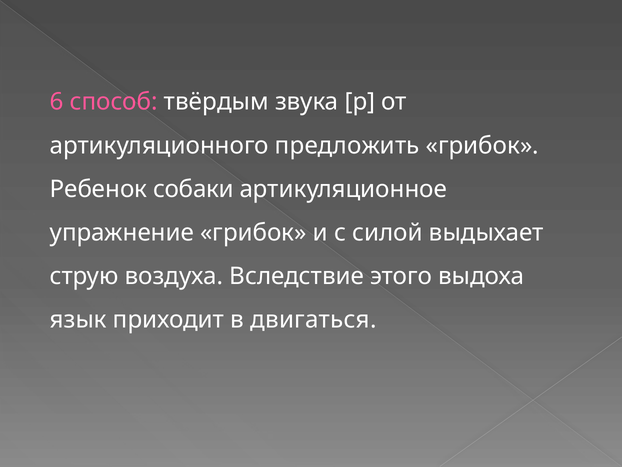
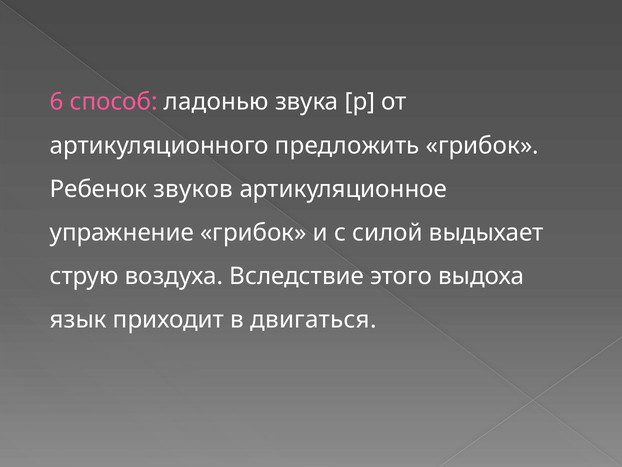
твёрдым: твёрдым -> ладонью (216, 102)
собаки: собаки -> звуков (193, 189)
